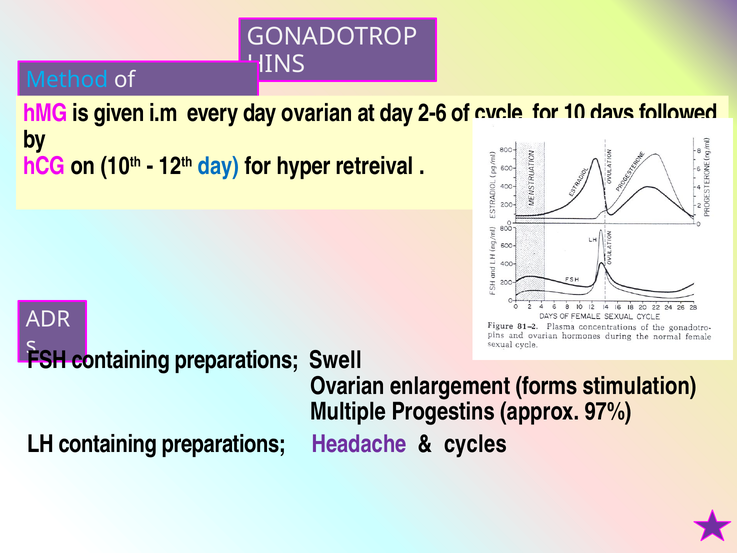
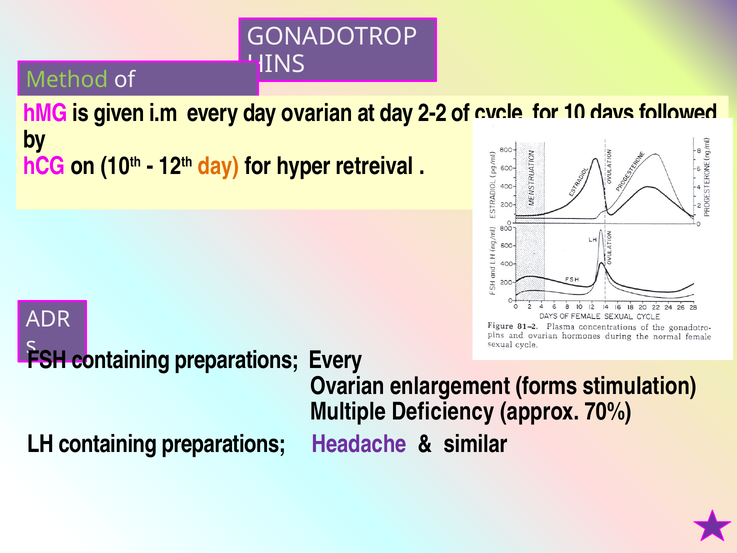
Method colour: light blue -> light green (67, 80)
2-6: 2-6 -> 2-2 (432, 113)
day colour: blue -> orange (218, 166)
preparations Swell: Swell -> Every (336, 360)
Progestins: Progestins -> Deficiency (443, 411)
97%: 97% -> 70% (608, 411)
cycles: cycles -> similar (476, 444)
